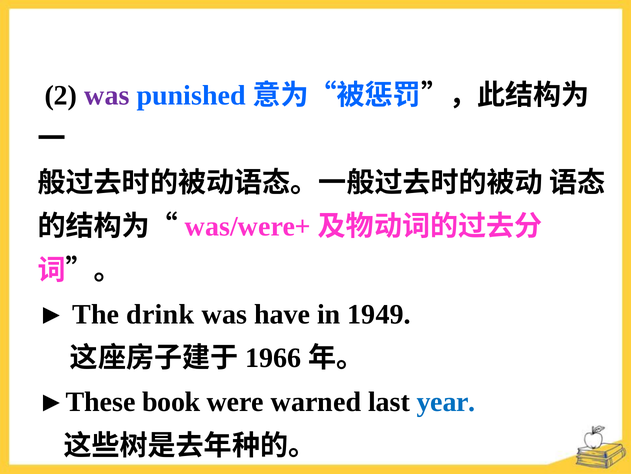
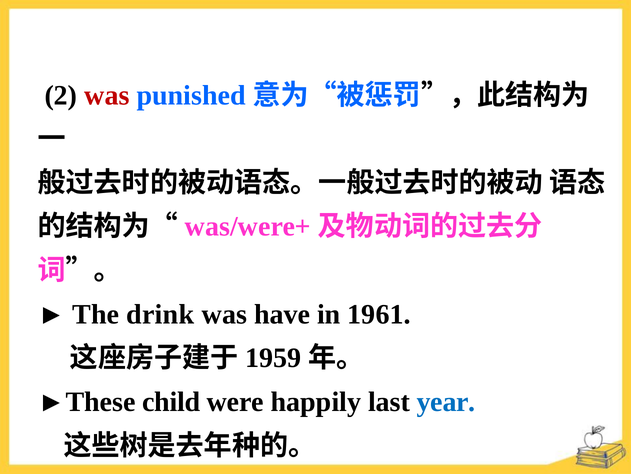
was colour: purple -> red (107, 95)
1949: 1949 -> 1961 (379, 314)
1966: 1966 -> 1959 (273, 358)
book: book -> child (171, 401)
warned: warned -> happily (316, 401)
